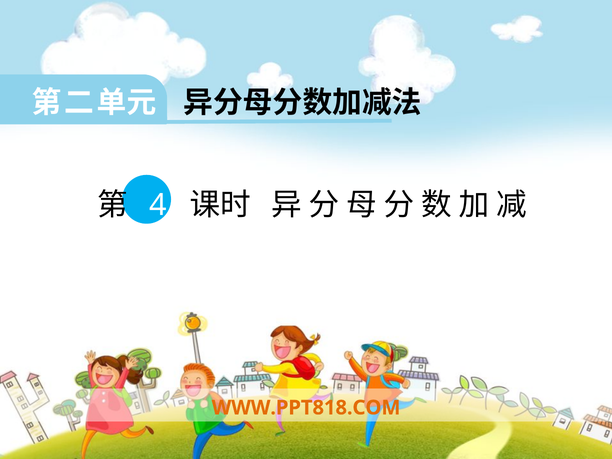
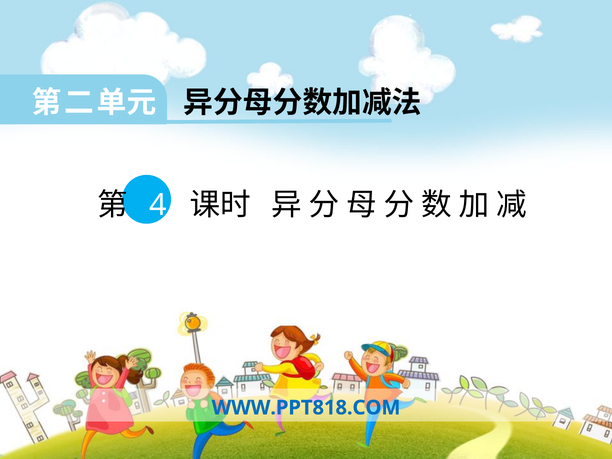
WWW.PPT818.COM colour: orange -> blue (306, 408)
